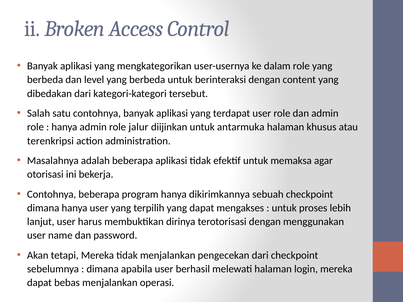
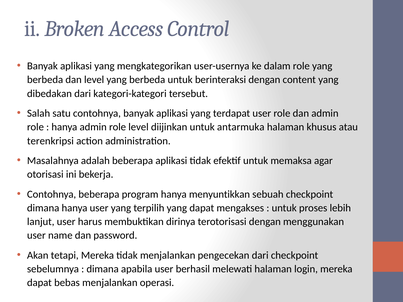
role jalur: jalur -> level (138, 127)
dikirimkannya: dikirimkannya -> menyuntikkan (220, 194)
